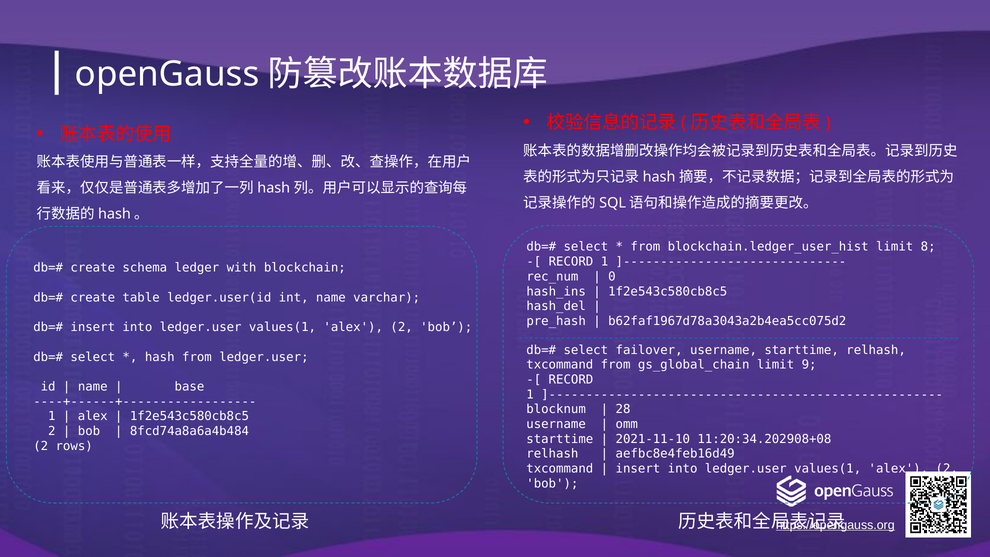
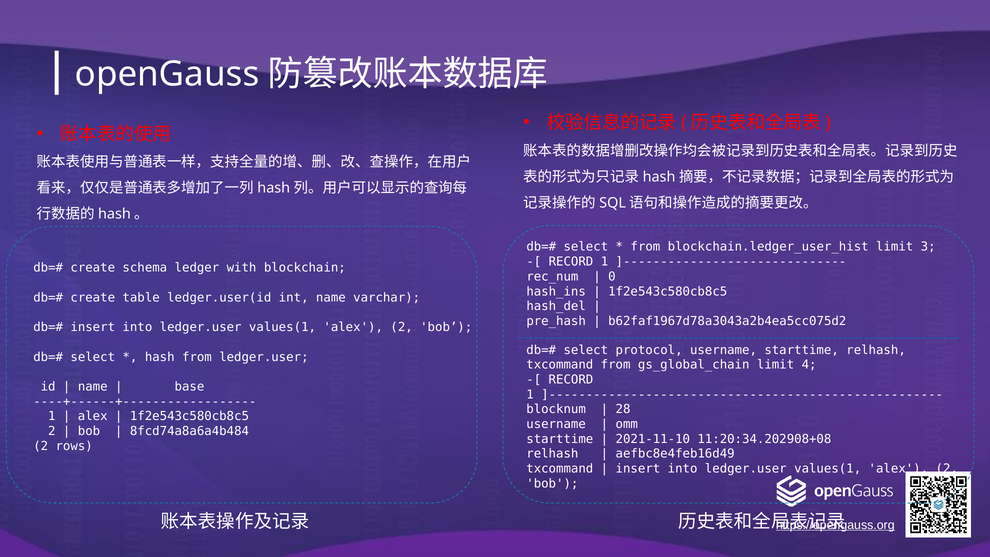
8: 8 -> 3 (928, 247)
failover: failover -> protocol (649, 350)
9: 9 -> 4 (809, 365)
